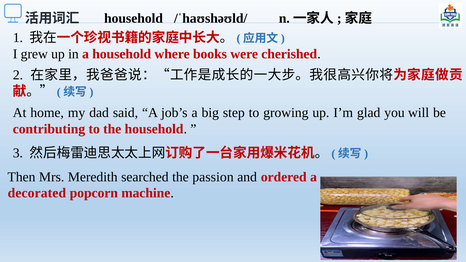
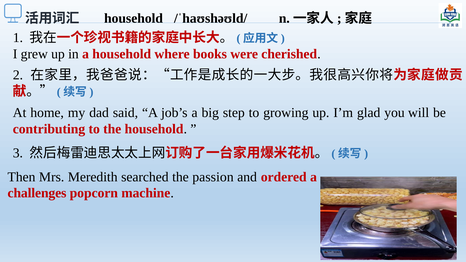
decorated: decorated -> challenges (37, 193)
